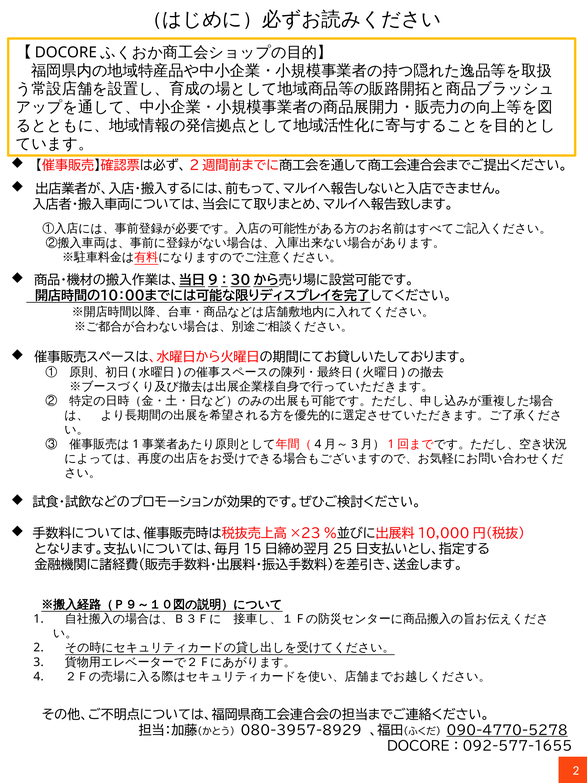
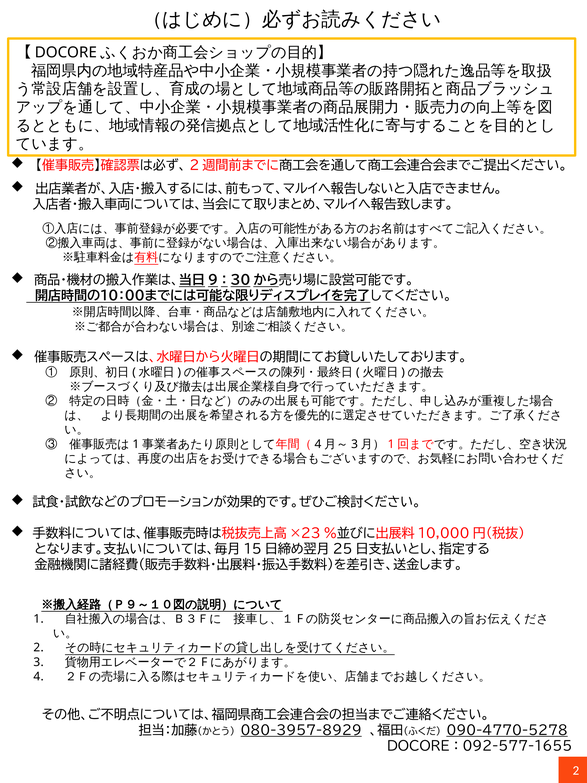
080-3957-8929 underline: none -> present (301, 730)
